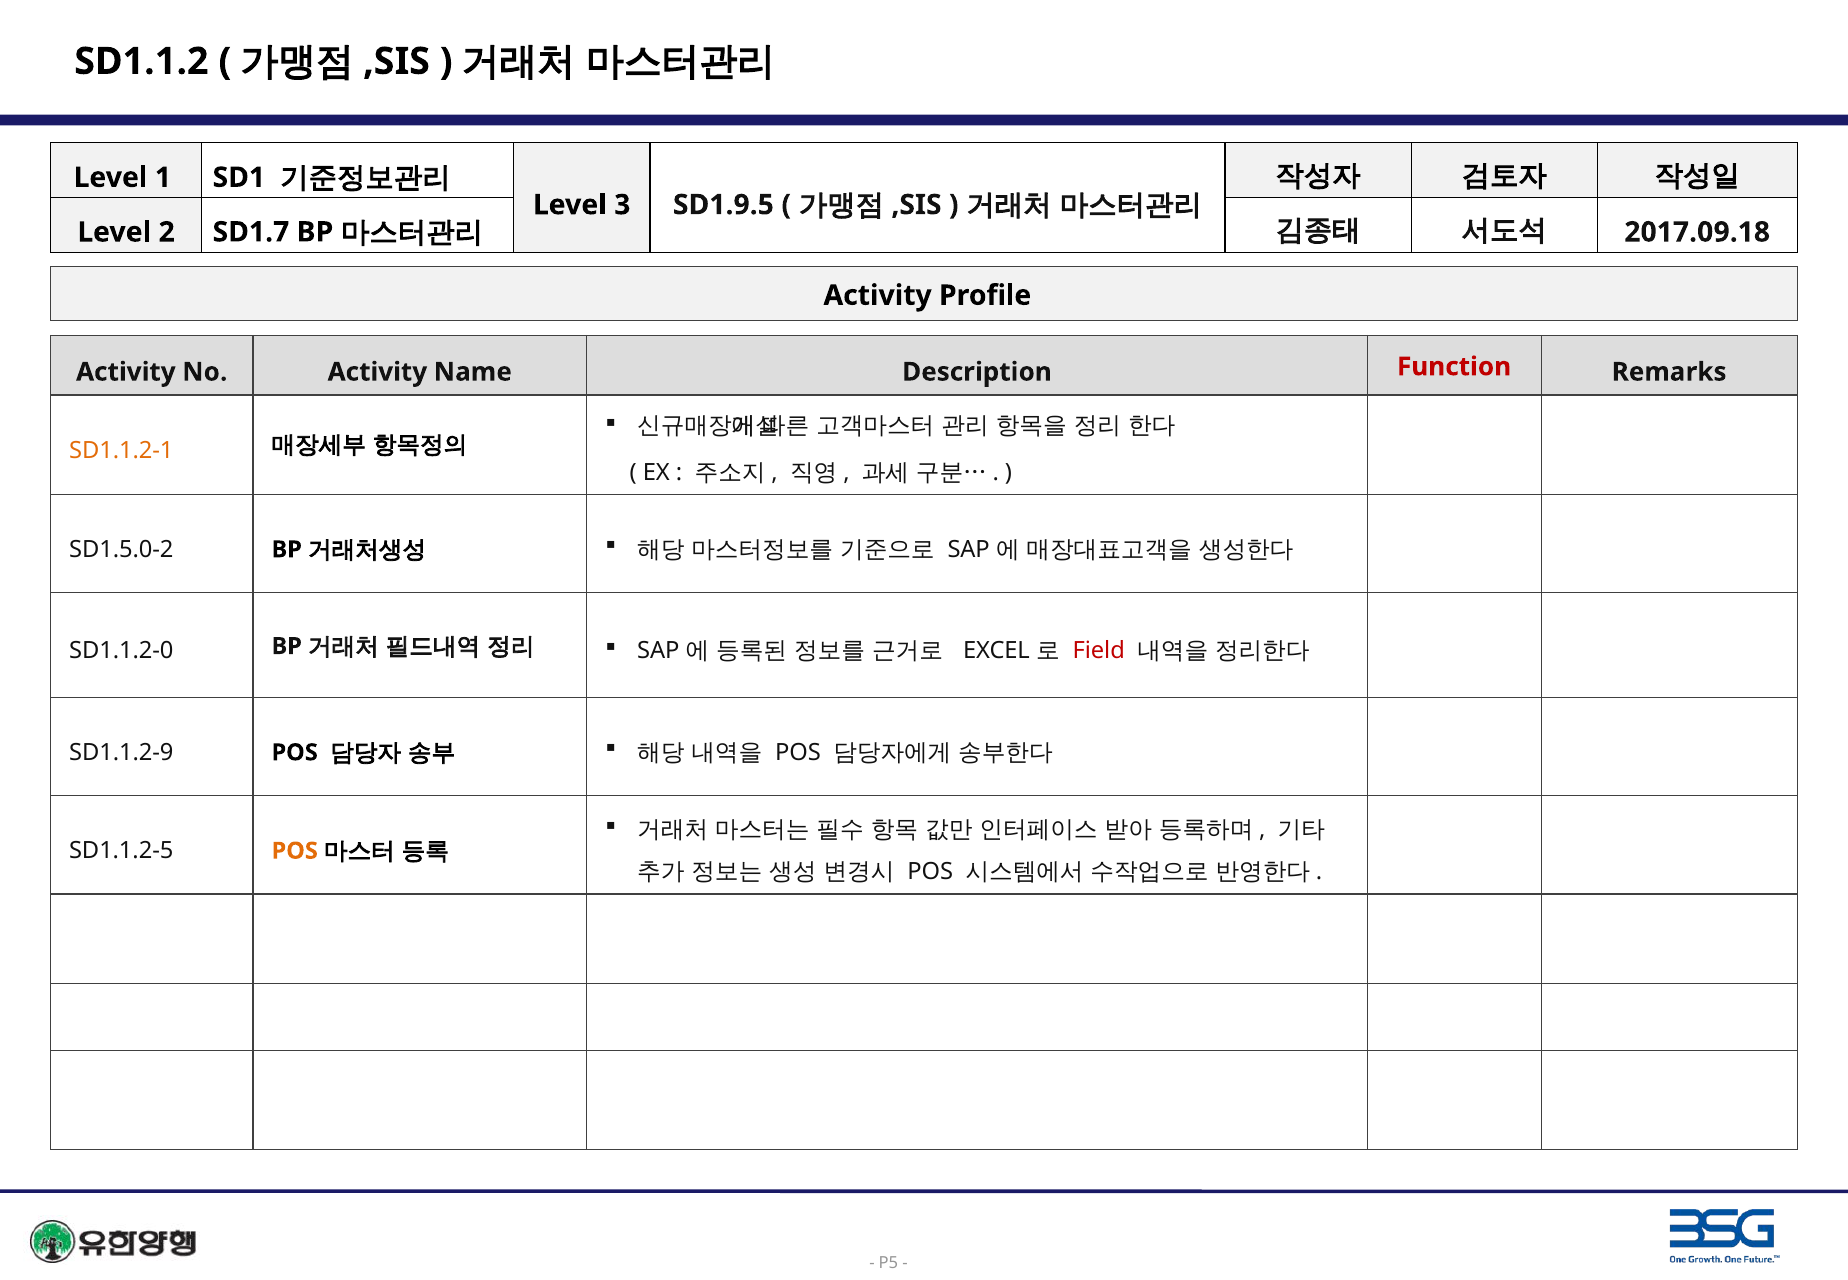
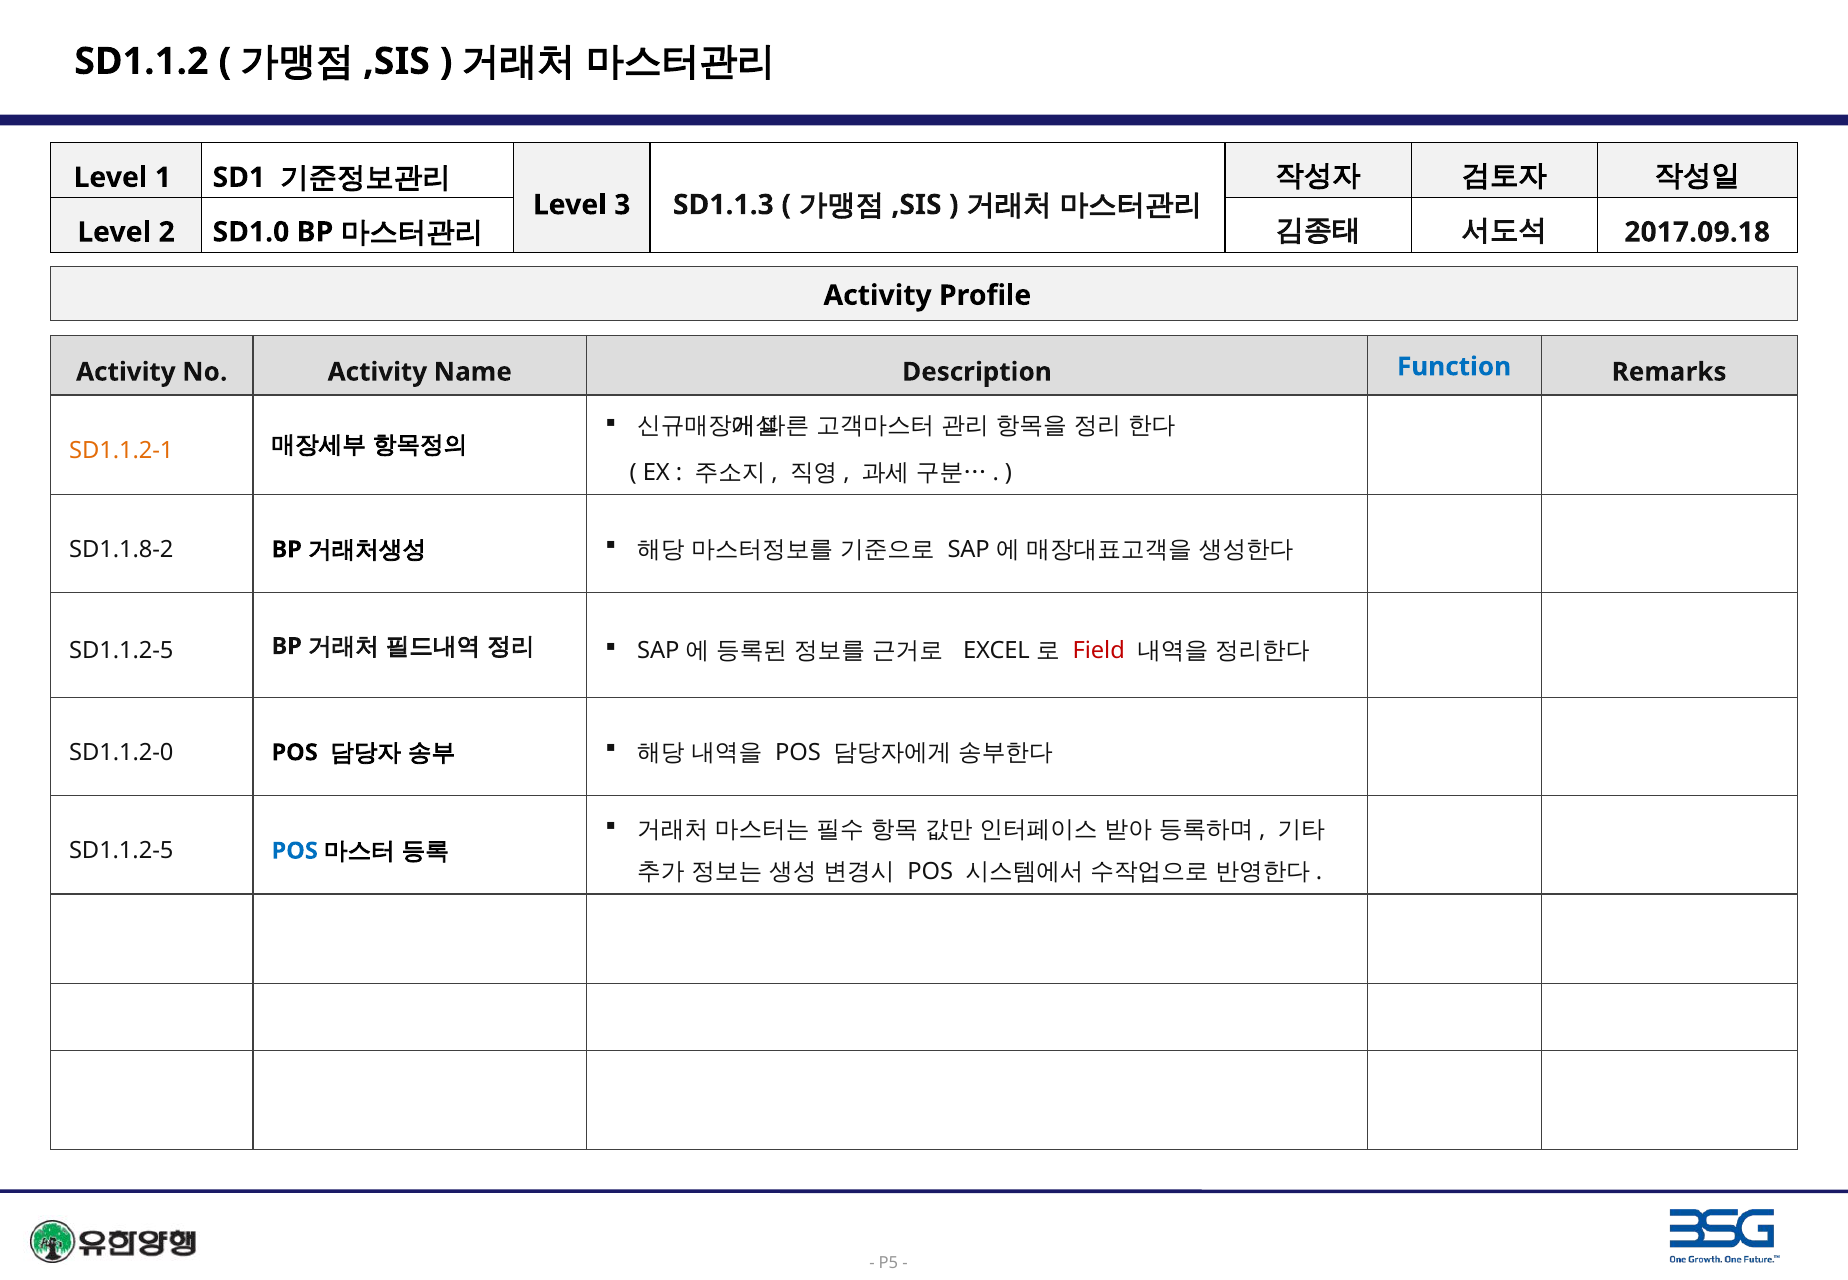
SD1.9.5: SD1.9.5 -> SD1.1.3 (723, 205)
SD1.7: SD1.7 -> SD1.0 (251, 232)
Function colour: red -> blue (1454, 367)
SD1.5.0-2: SD1.5.0-2 -> SD1.1.8-2 (121, 549)
SD1.1.2-0: SD1.1.2-0 -> SD1.1.2-5 (121, 651)
SD1.1.2-9: SD1.1.2-9 -> SD1.1.2-0 (121, 752)
POS colour: orange -> blue (295, 851)
